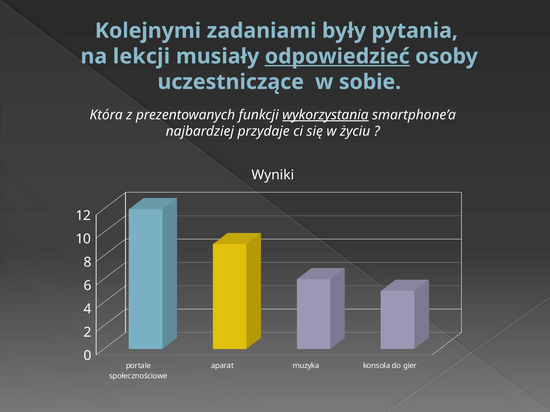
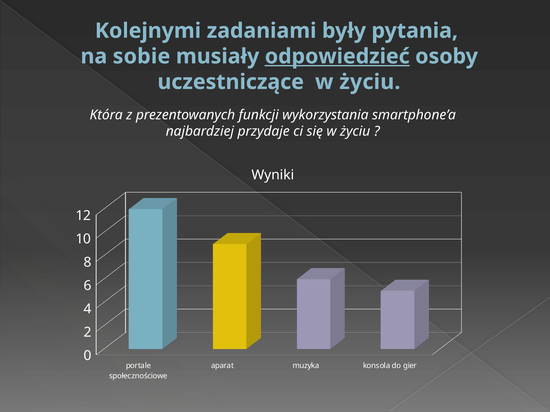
lekcji: lekcji -> sobie (141, 56)
uczestniczące w sobie: sobie -> życiu (370, 82)
wykorzystania underline: present -> none (325, 115)
